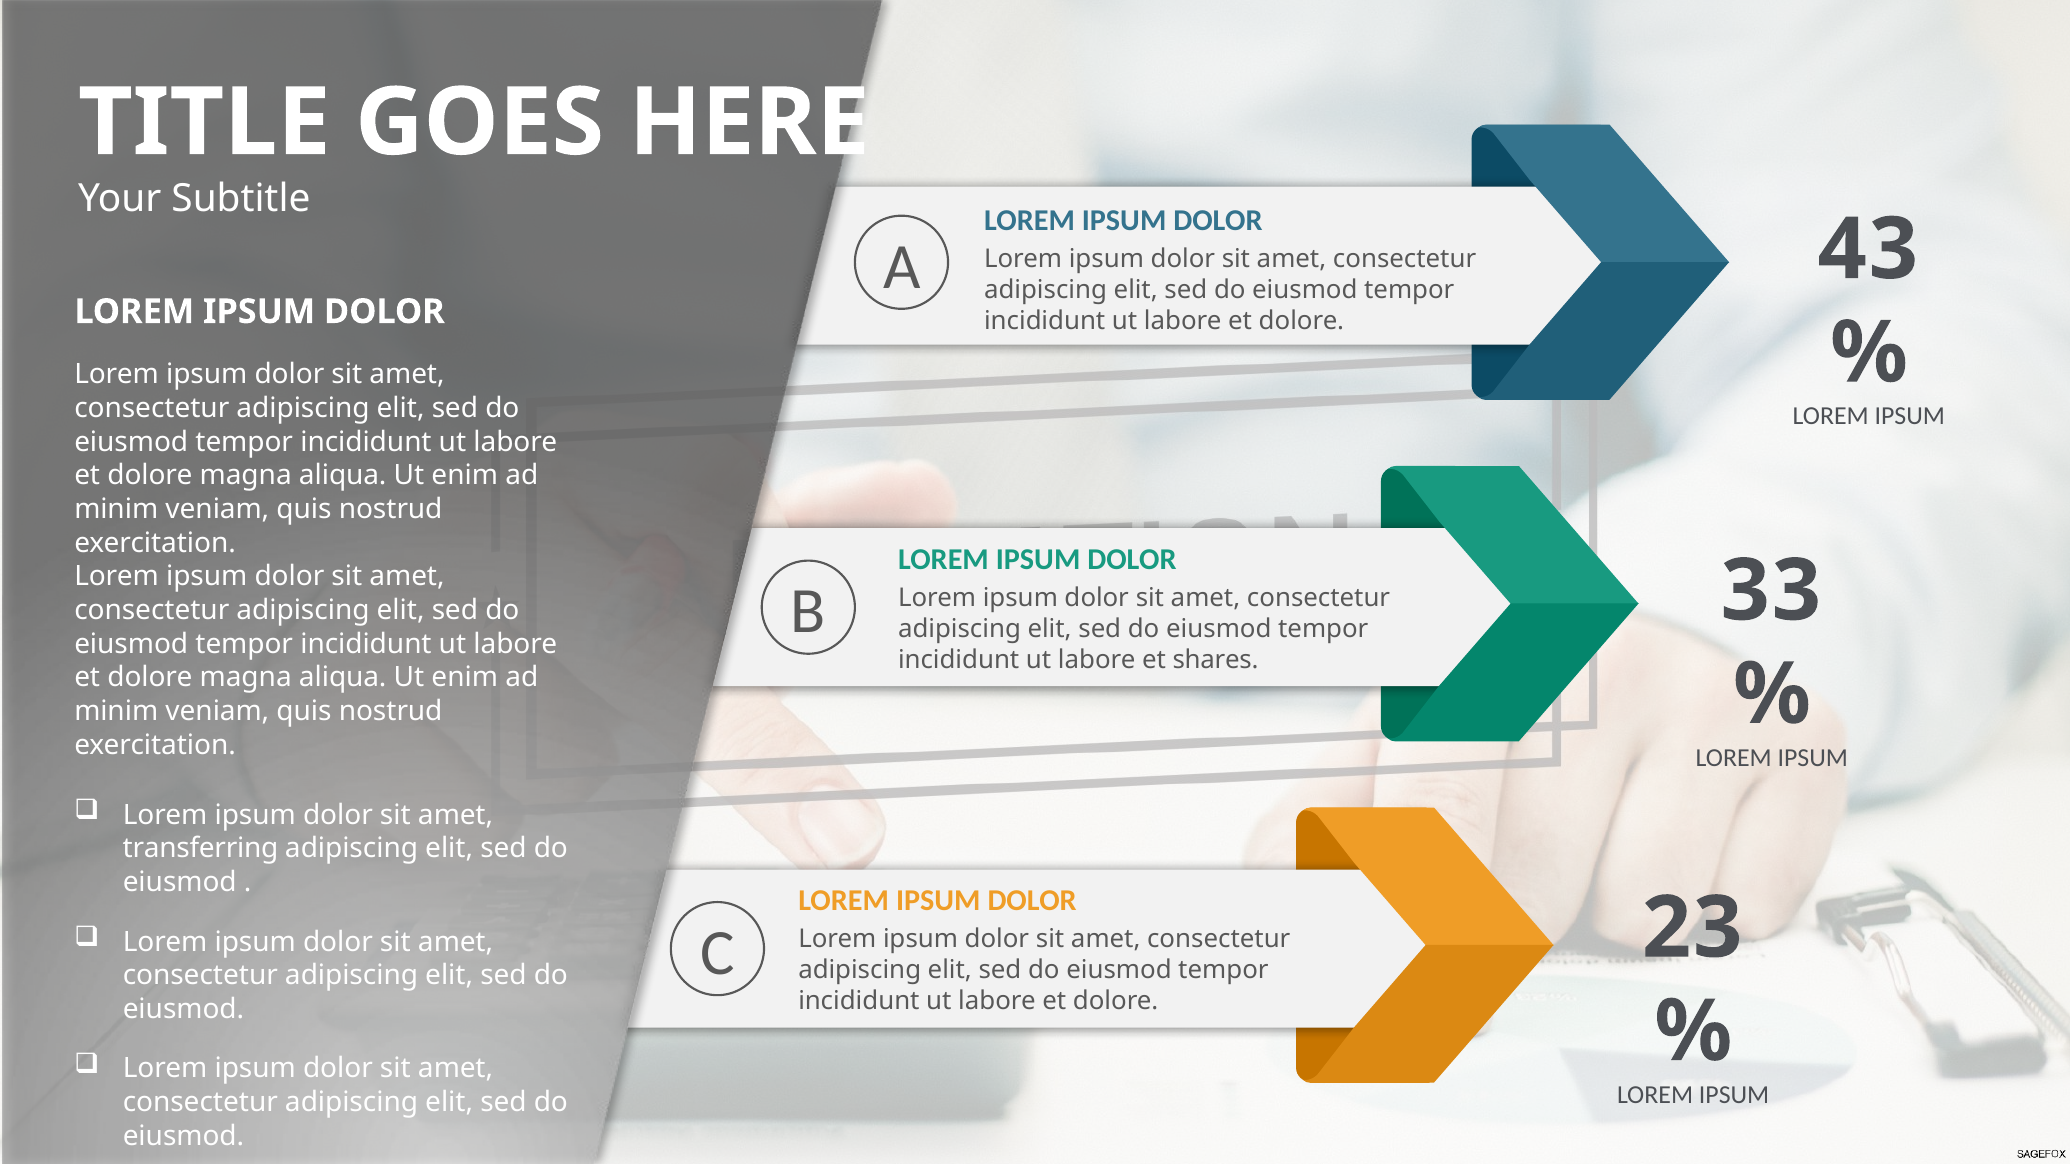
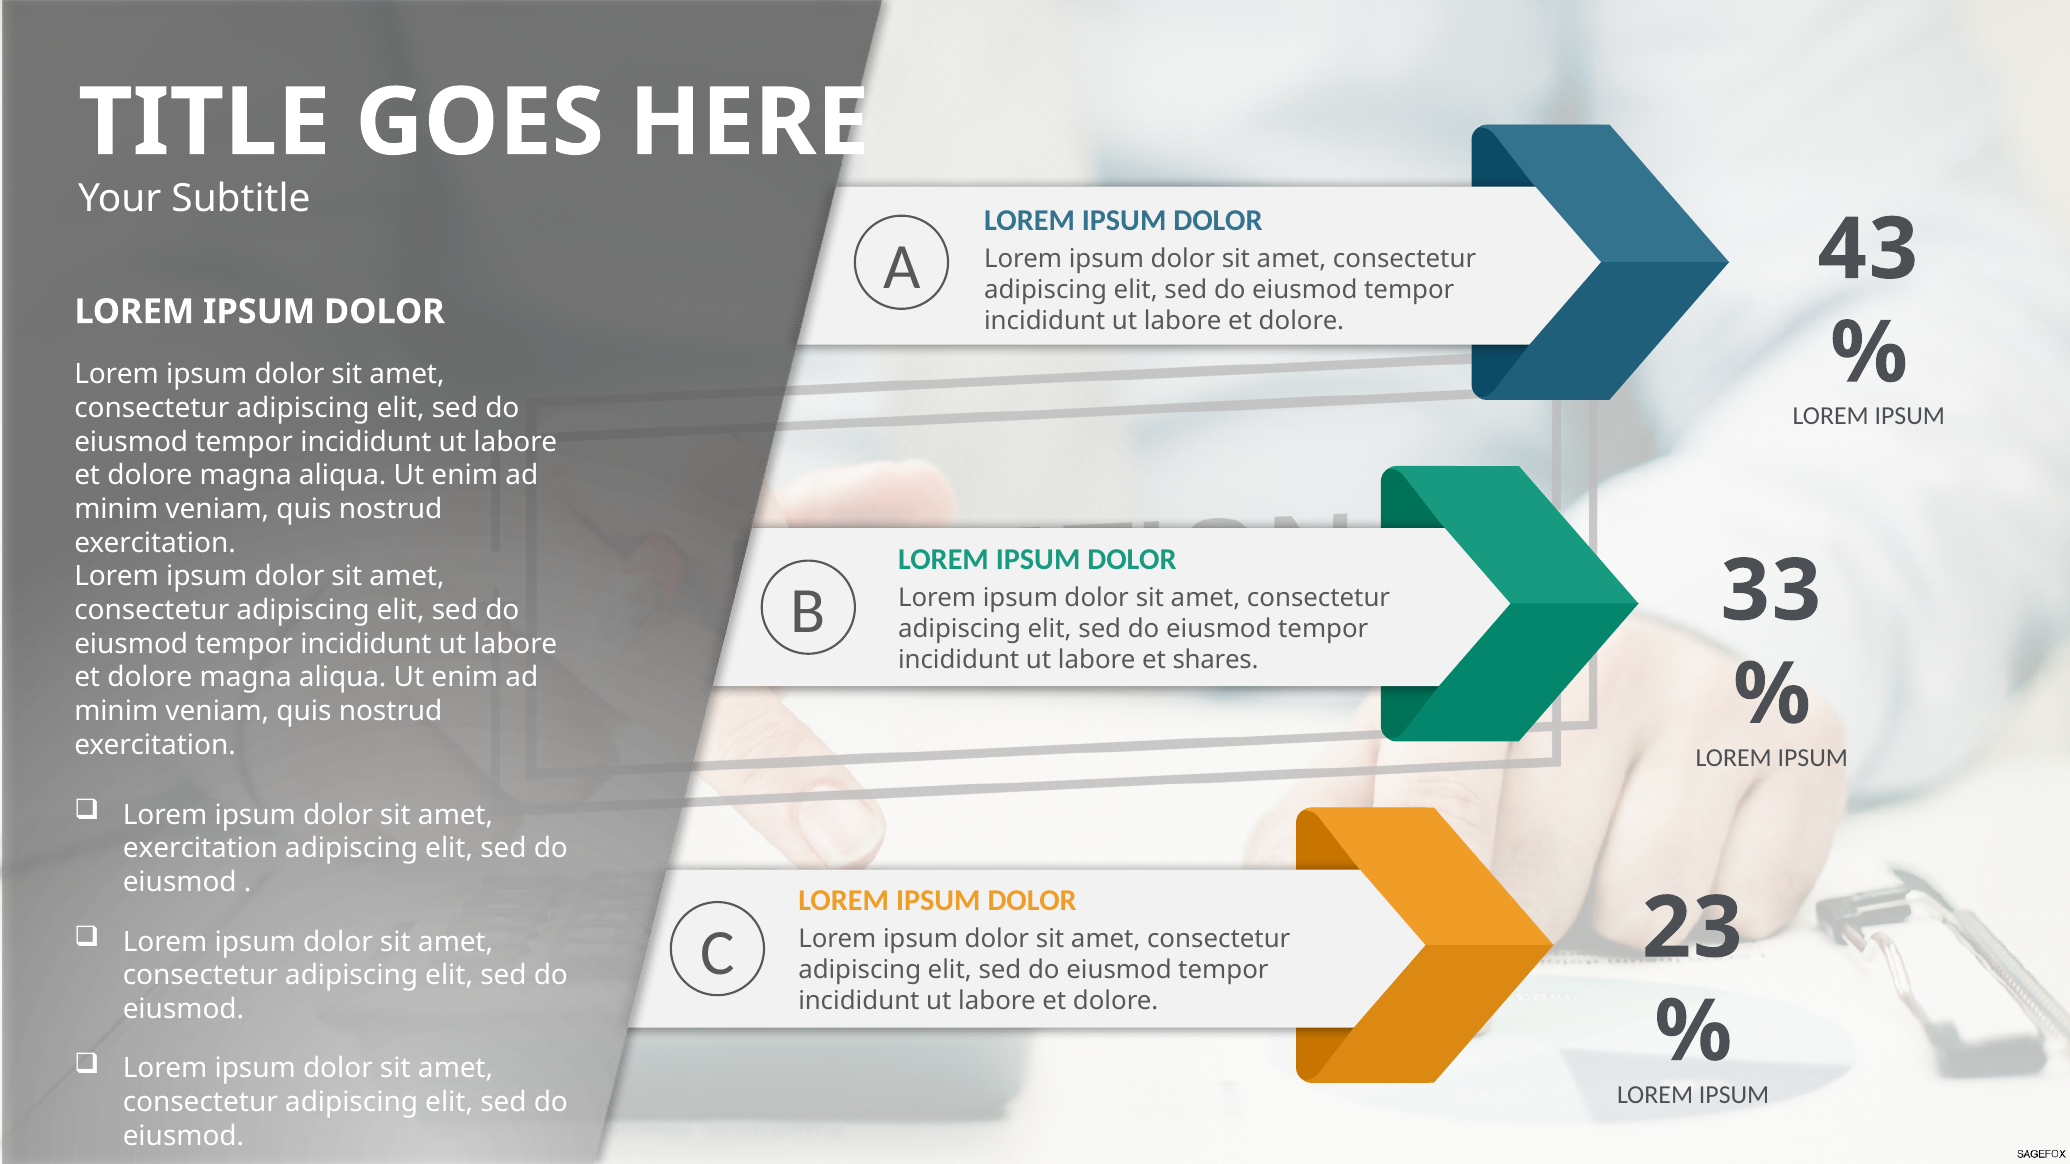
transferring: transferring -> exercitation (200, 849)
